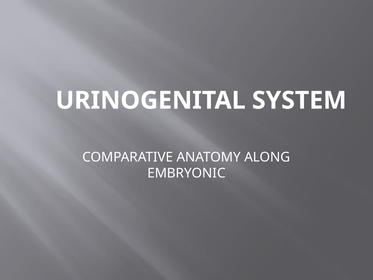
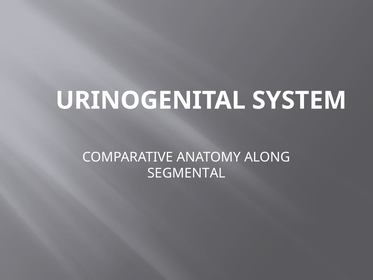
EMBRYONIC: EMBRYONIC -> SEGMENTAL (186, 173)
